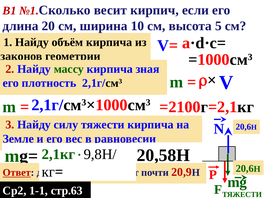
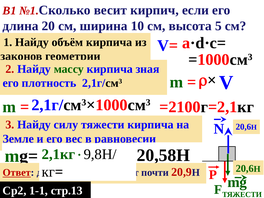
стр.63: стр.63 -> стр.13 (67, 191)
